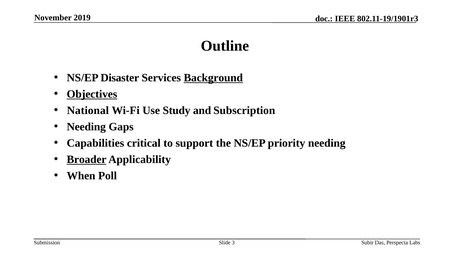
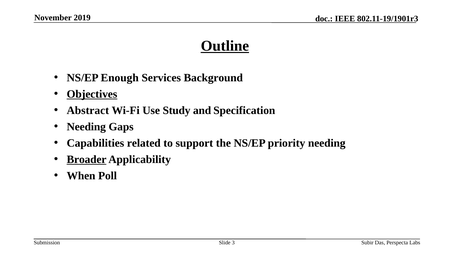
Outline underline: none -> present (225, 46)
Disaster: Disaster -> Enough (120, 78)
Background underline: present -> none (213, 78)
National: National -> Abstract (88, 111)
Subscription: Subscription -> Specification (244, 111)
critical: critical -> related (144, 143)
